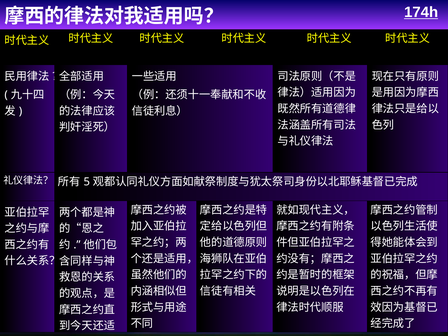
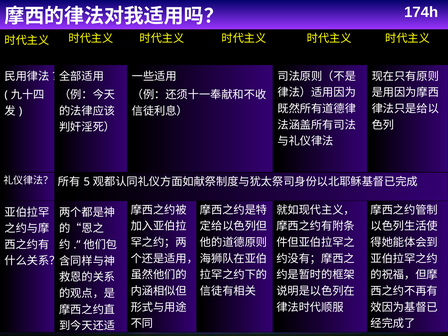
174h underline: present -> none (421, 12)
